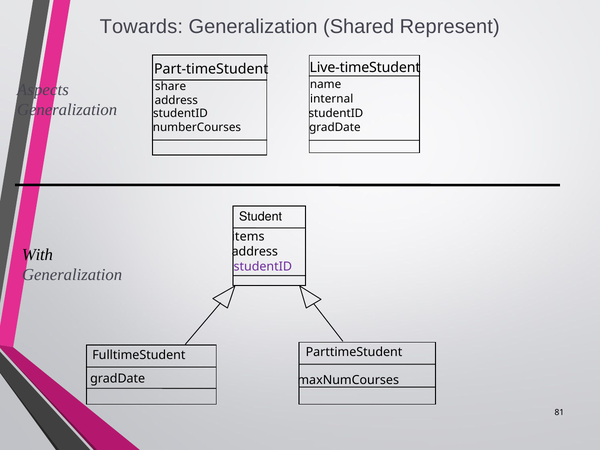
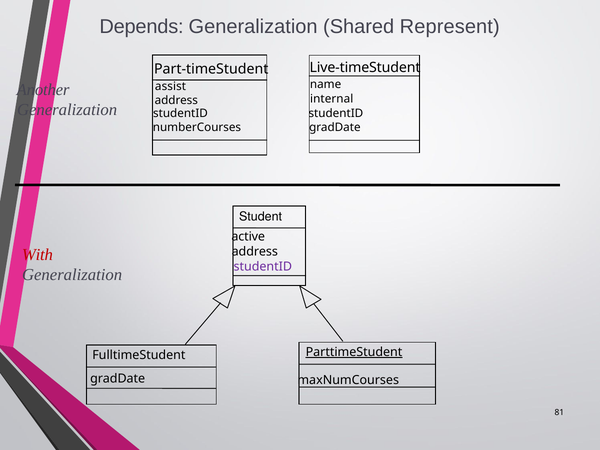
Towards: Towards -> Depends (142, 27)
Aspects: Aspects -> Another (43, 90)
share: share -> assist (171, 86)
items: items -> active (248, 236)
With colour: black -> red (37, 255)
ParttimeStudent underline: none -> present (354, 352)
